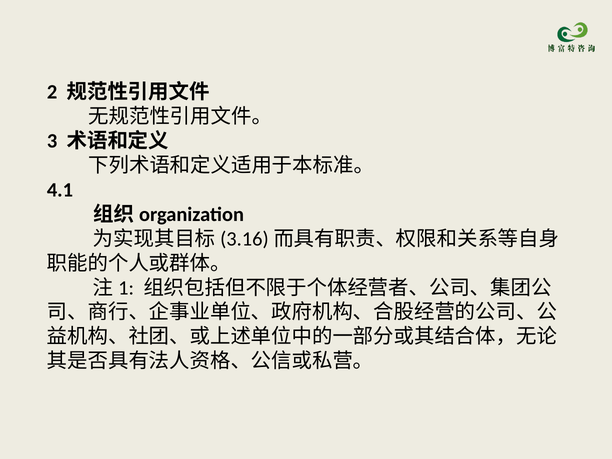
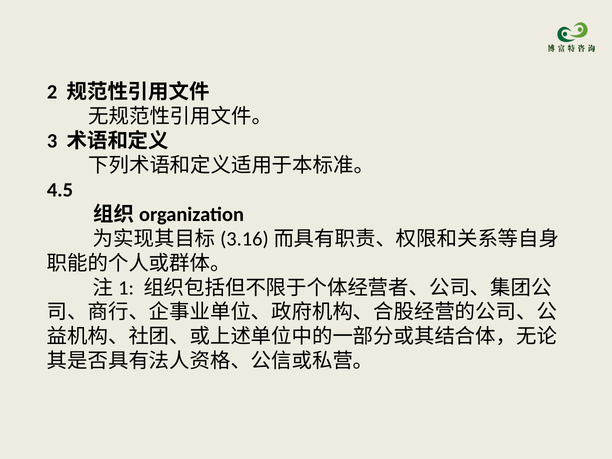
4.1: 4.1 -> 4.5 (60, 190)
